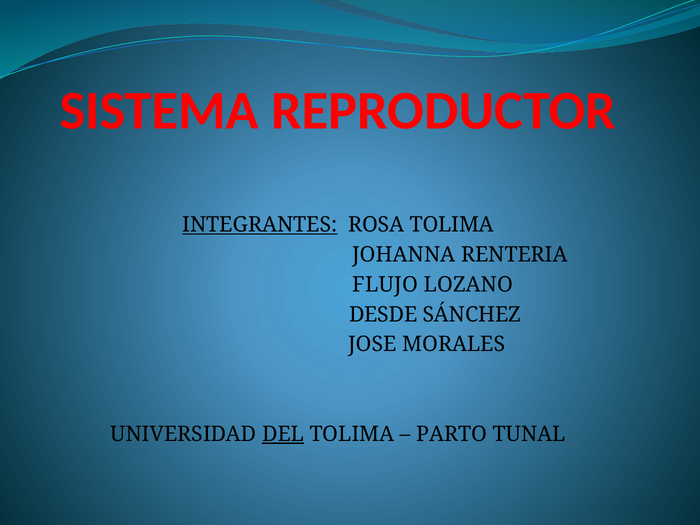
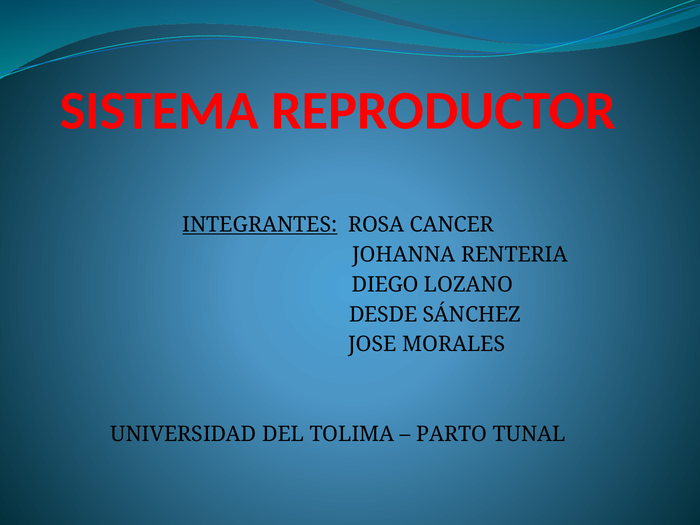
ROSA TOLIMA: TOLIMA -> CANCER (452, 225)
FLUJO: FLUJO -> DIEGO (385, 285)
DEL underline: present -> none (283, 434)
